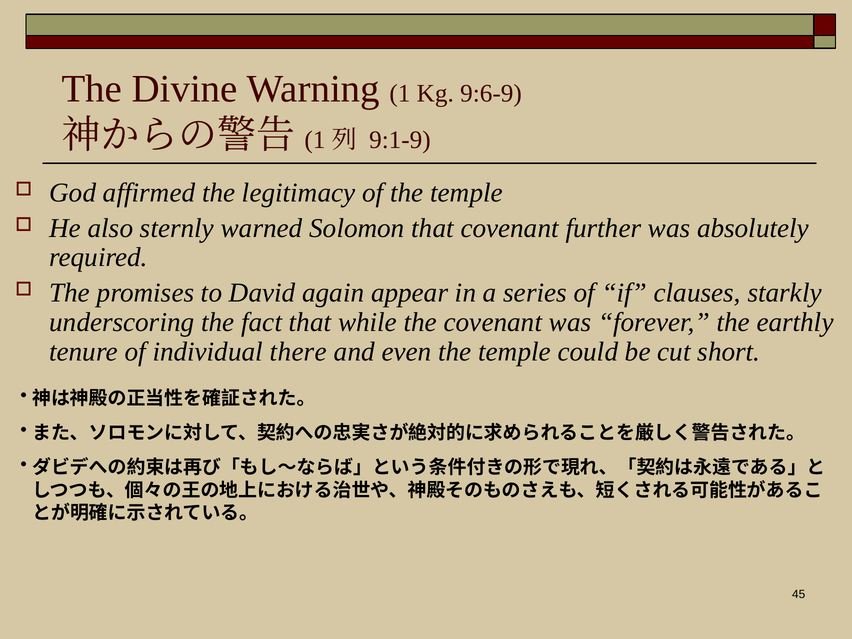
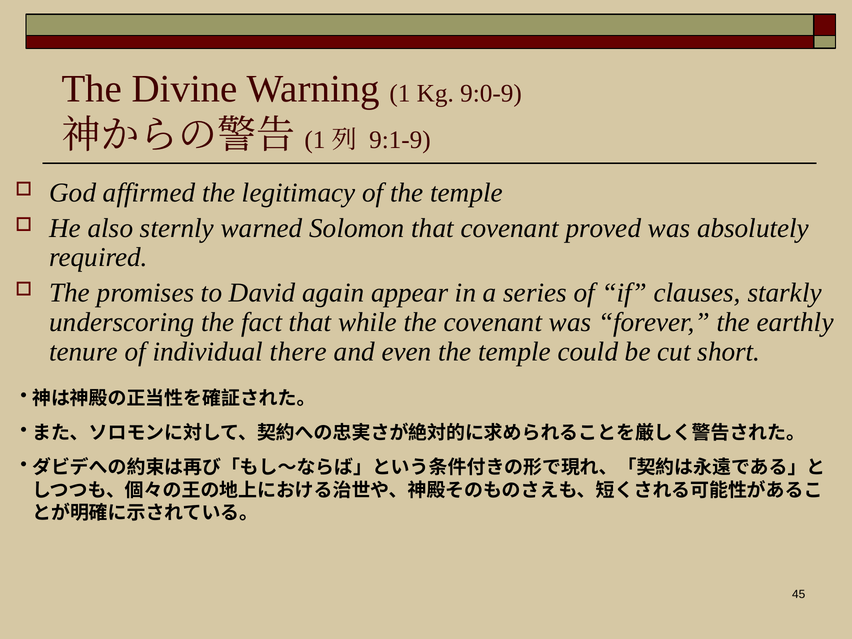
9:6-9: 9:6-9 -> 9:0-9 (491, 93)
further: further -> proved (603, 228)
